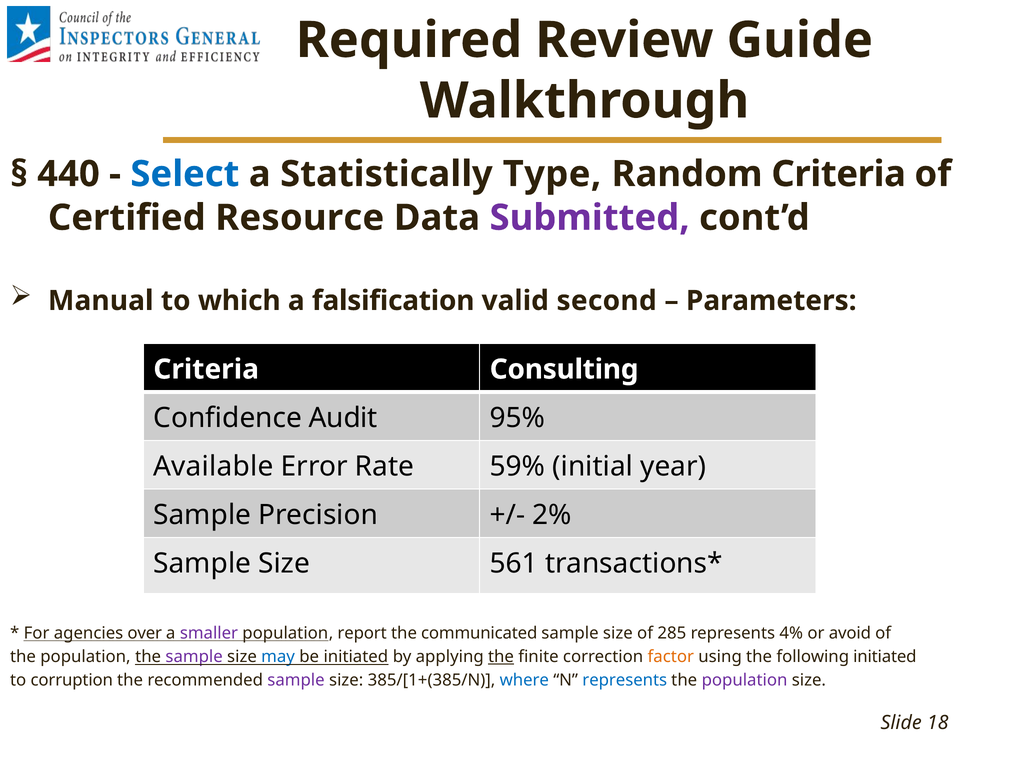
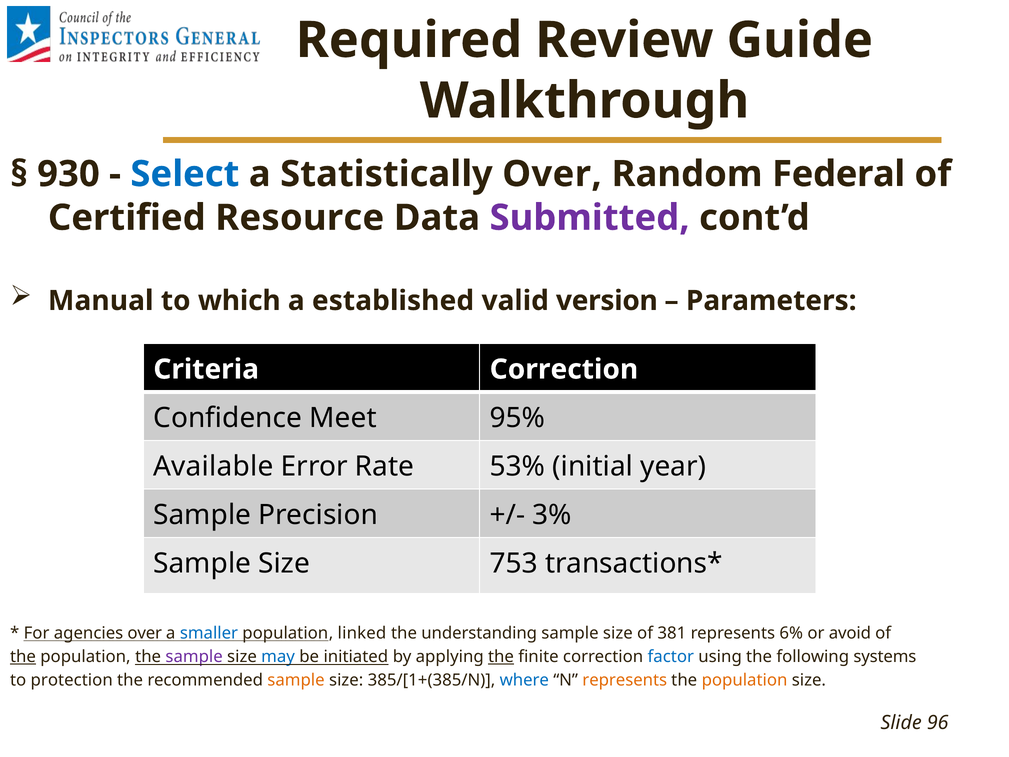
440: 440 -> 930 (68, 174)
Statistically Type: Type -> Over (552, 174)
Random Criteria: Criteria -> Federal (839, 174)
falsification: falsification -> established (393, 301)
second: second -> version (607, 301)
Criteria Consulting: Consulting -> Correction (564, 369)
Audit: Audit -> Meet (343, 418)
59%: 59% -> 53% (517, 466)
2%: 2% -> 3% (552, 515)
561: 561 -> 753 (514, 563)
smaller colour: purple -> blue (209, 633)
report: report -> linked (362, 633)
communicated: communicated -> understanding (479, 633)
285: 285 -> 381 (672, 633)
4%: 4% -> 6% (791, 633)
the underline: none -> present (23, 657)
factor colour: orange -> blue (671, 657)
following initiated: initiated -> systems (885, 657)
corruption: corruption -> protection (72, 680)
sample colour: purple -> orange (296, 680)
represents colour: blue -> orange (625, 680)
population colour: purple -> orange (745, 680)
18: 18 -> 96 (938, 722)
